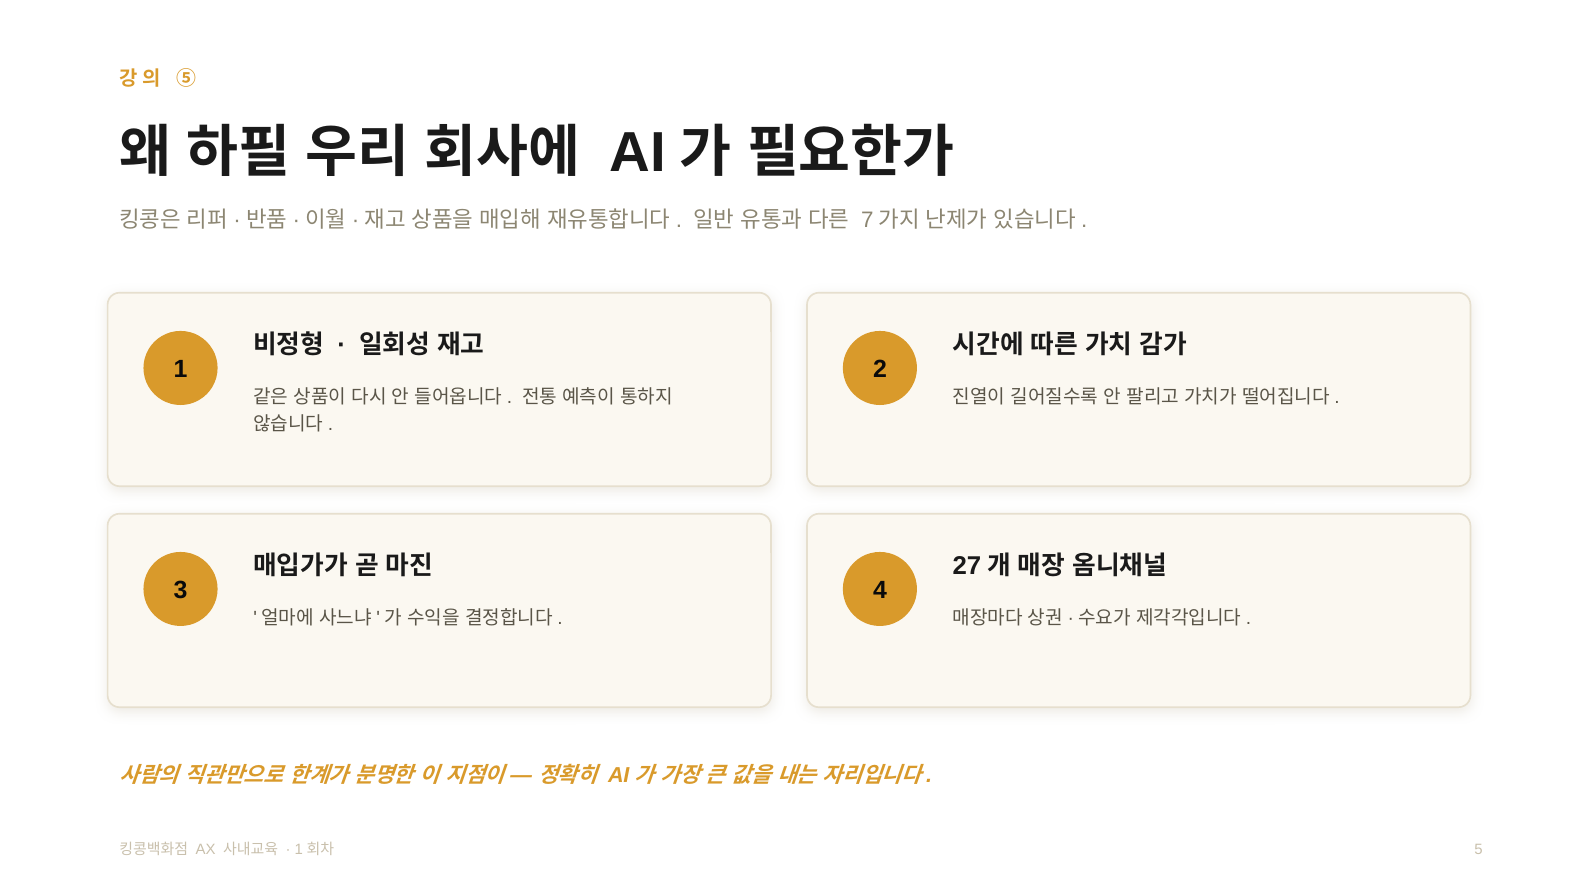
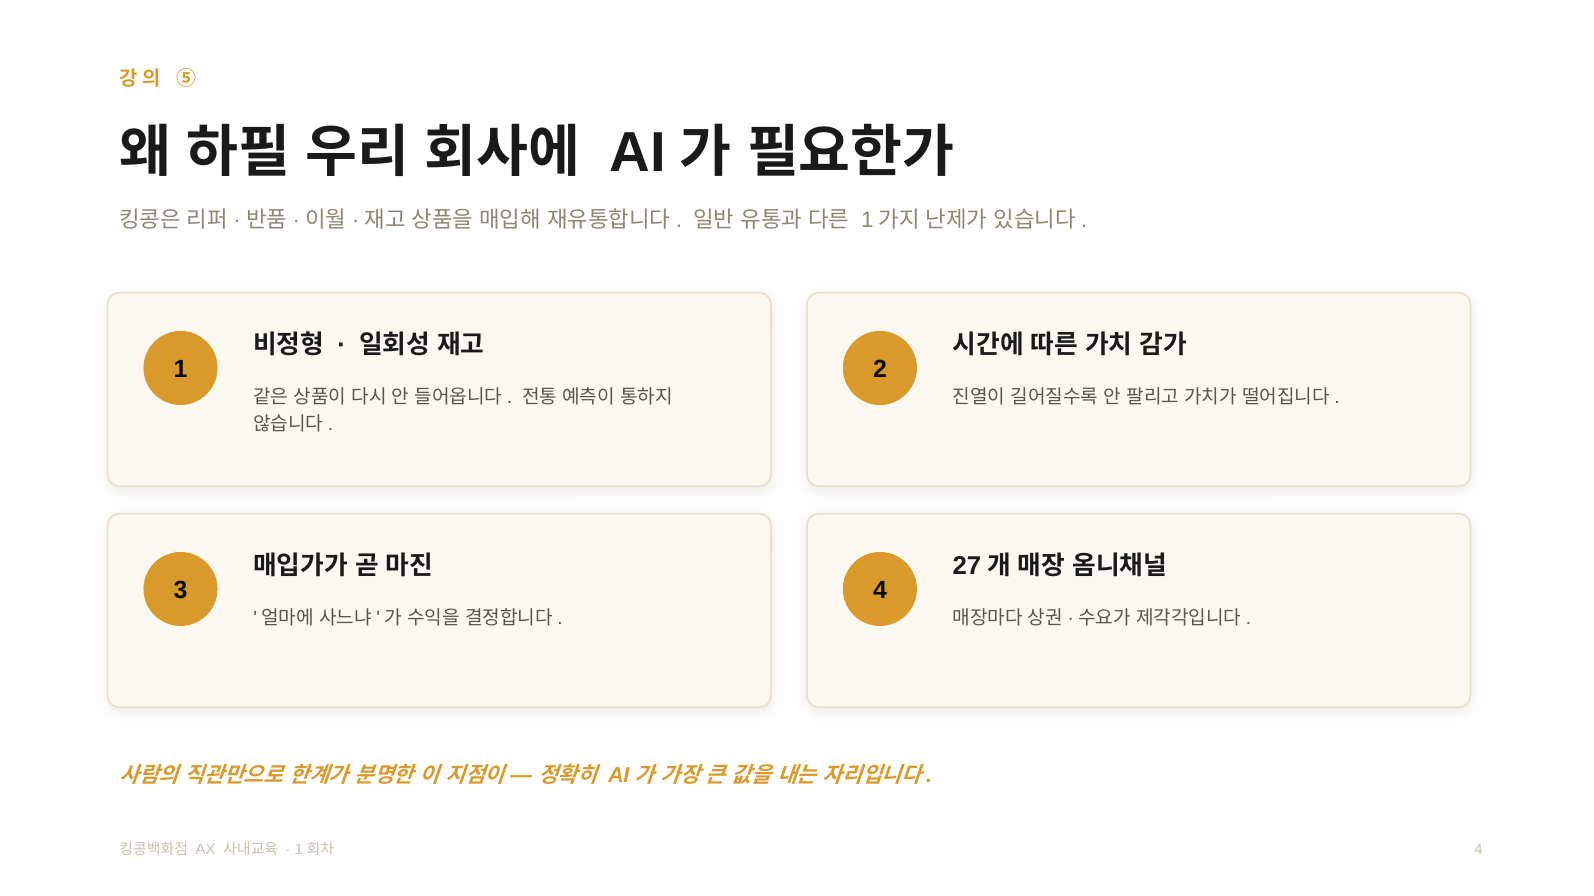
7: 7 -> 1 (867, 220)
5: 5 -> 4 (1479, 850)
